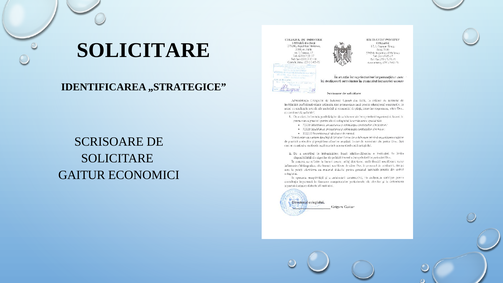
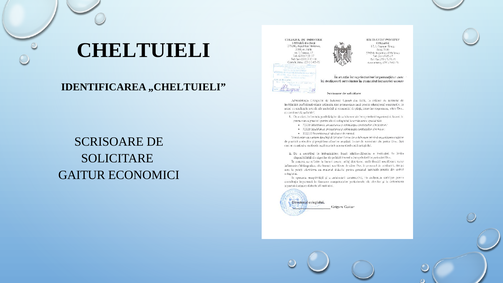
SOLICITARE: SOLICITARE -> CHELTUIELI (143, 50)
„STRATEGICE: „STRATEGICE -> „CHELTUIELI (187, 87)
